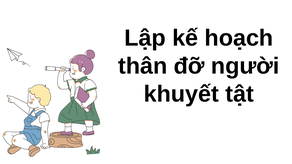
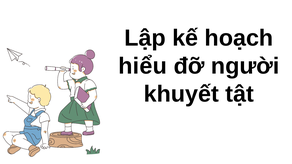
thân: thân -> hiểu (143, 66)
